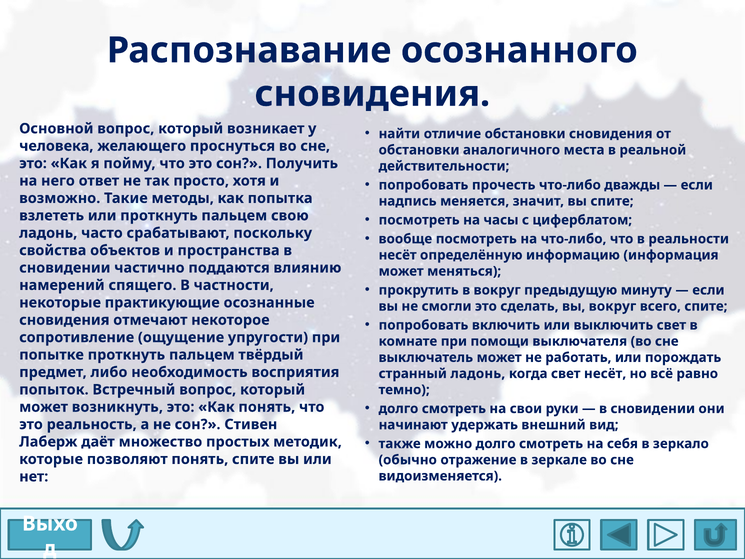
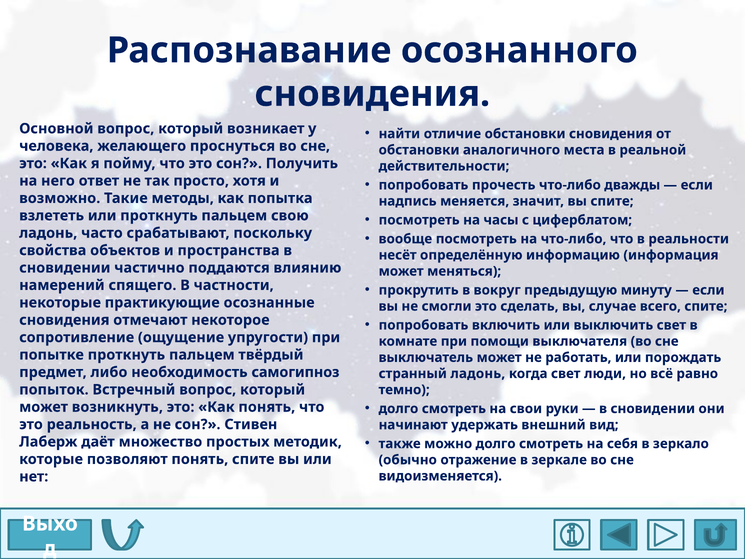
вы вокруг: вокруг -> случае (613, 306)
восприятия: восприятия -> самогипноз (295, 372)
свет несёт: несёт -> люди (605, 373)
